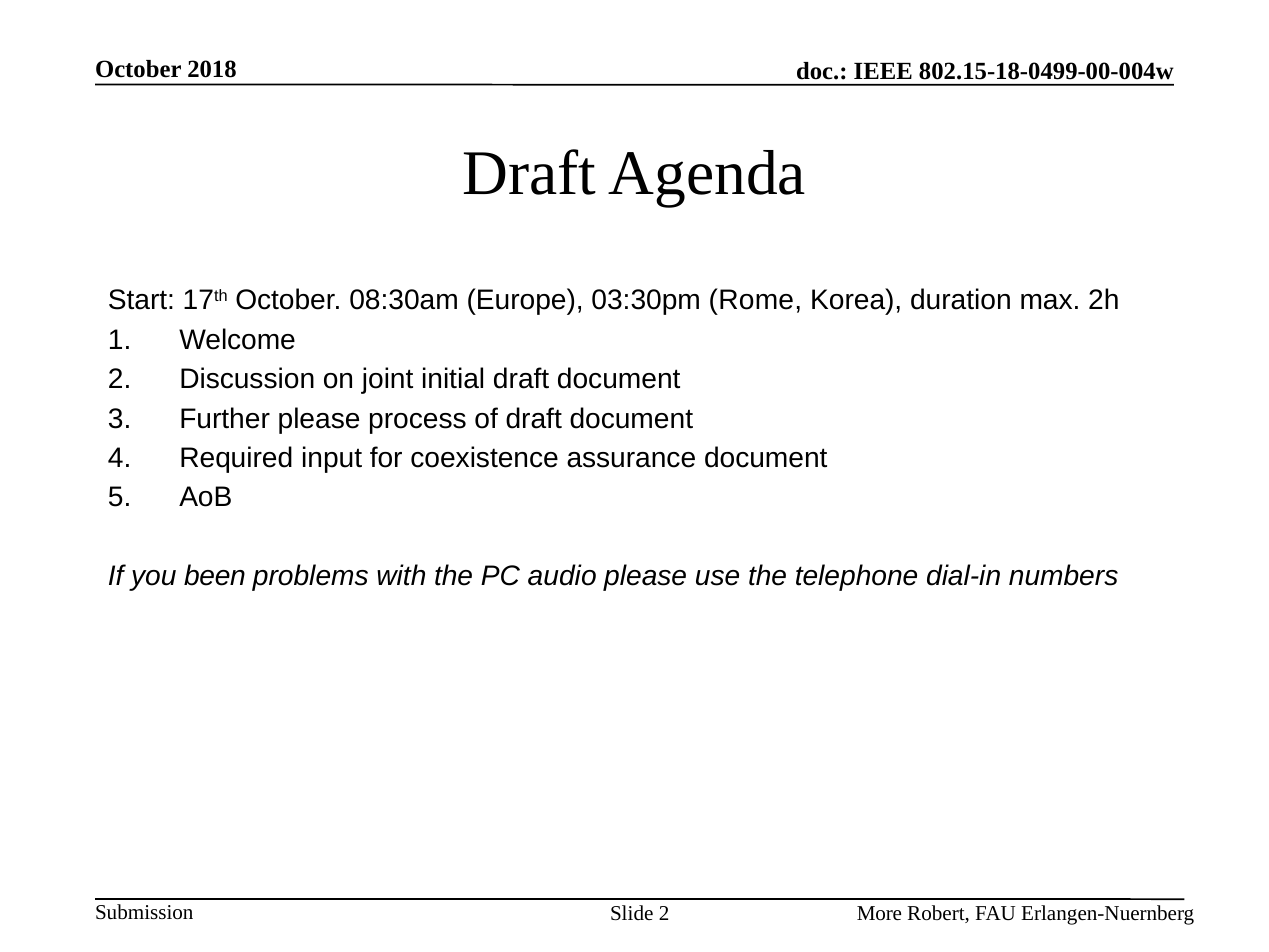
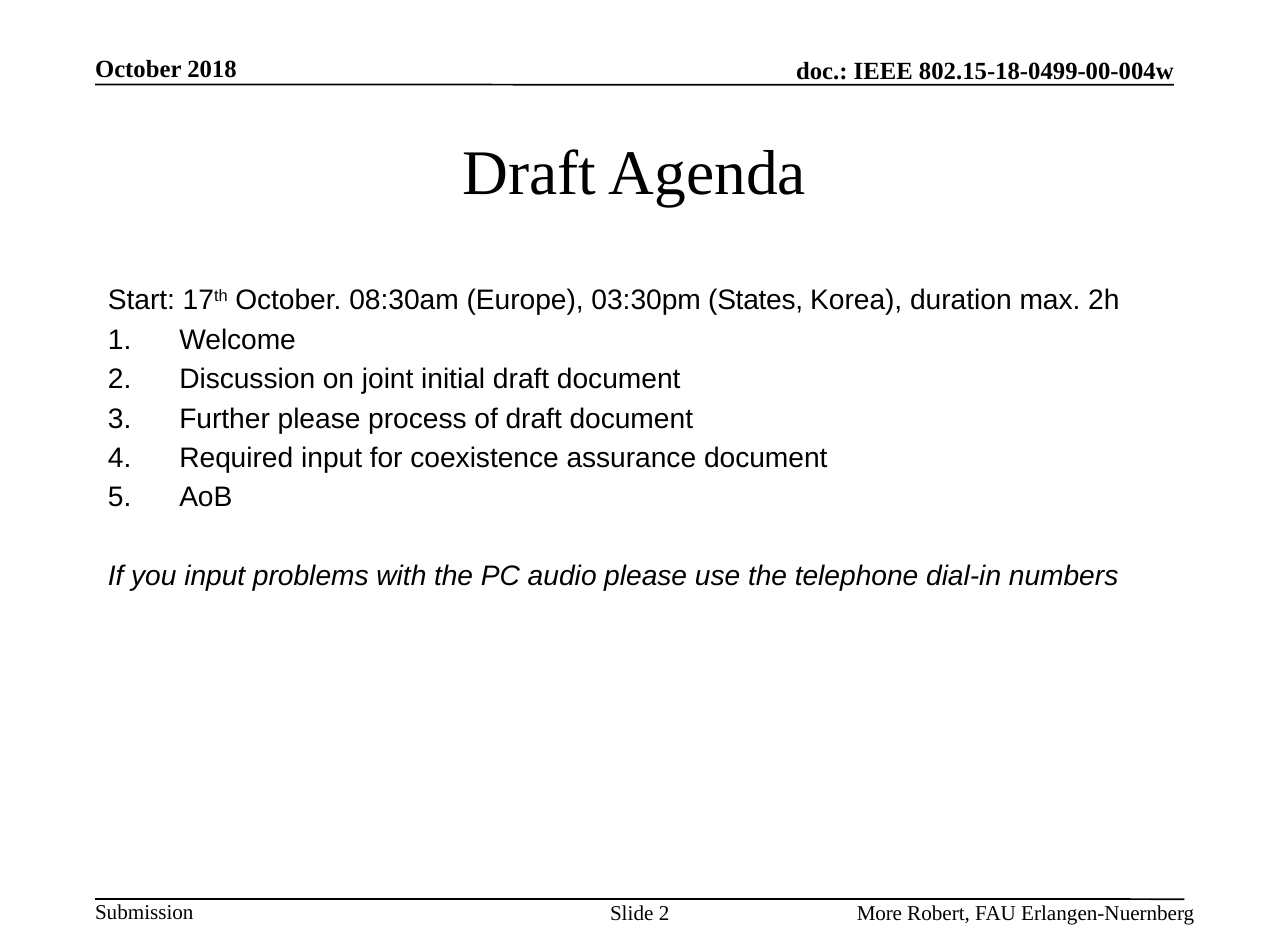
Rome: Rome -> States (756, 300)
you been: been -> input (215, 576)
